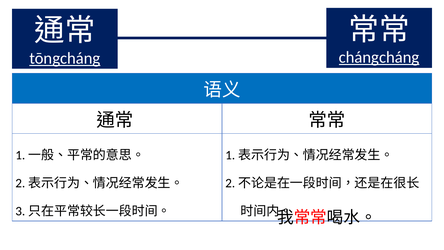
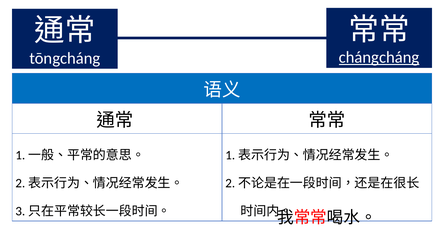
tōngcháng underline: present -> none (65, 58)
